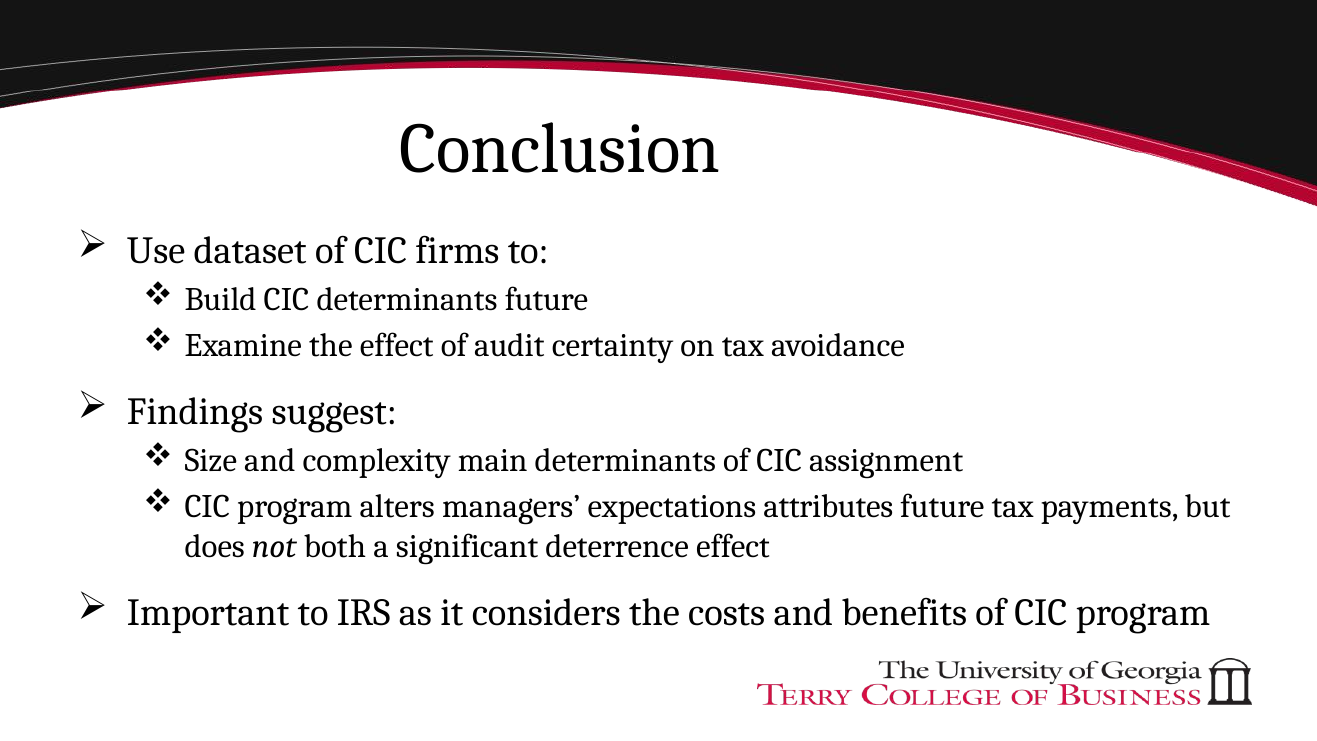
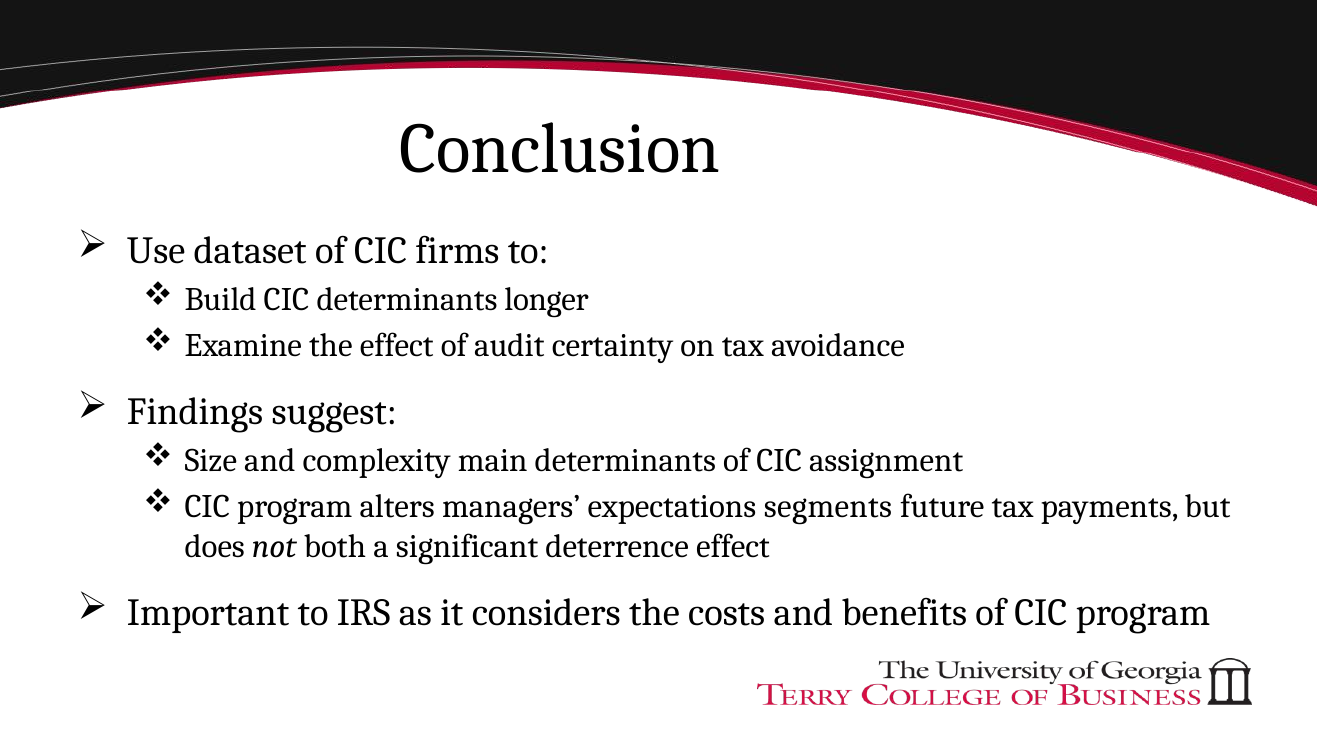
determinants future: future -> longer (547, 300)
attributes: attributes -> segments (828, 507)
